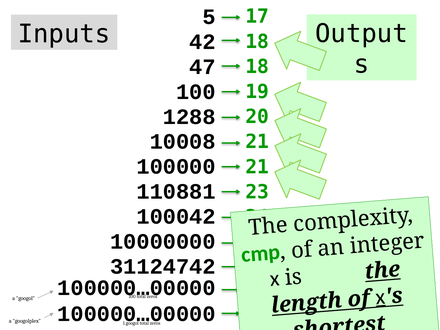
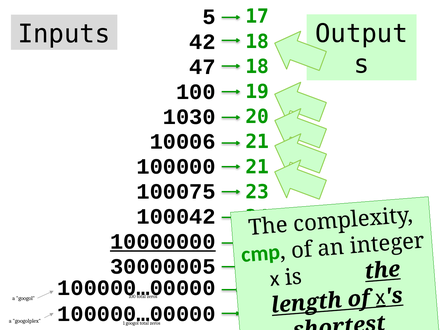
1288: 1288 -> 1030 (189, 117)
10008: 10008 -> 10006 (183, 142)
110881: 110881 -> 100075 (176, 192)
10000000 underline: none -> present (163, 242)
31124742: 31124742 -> 30000005 (163, 267)
